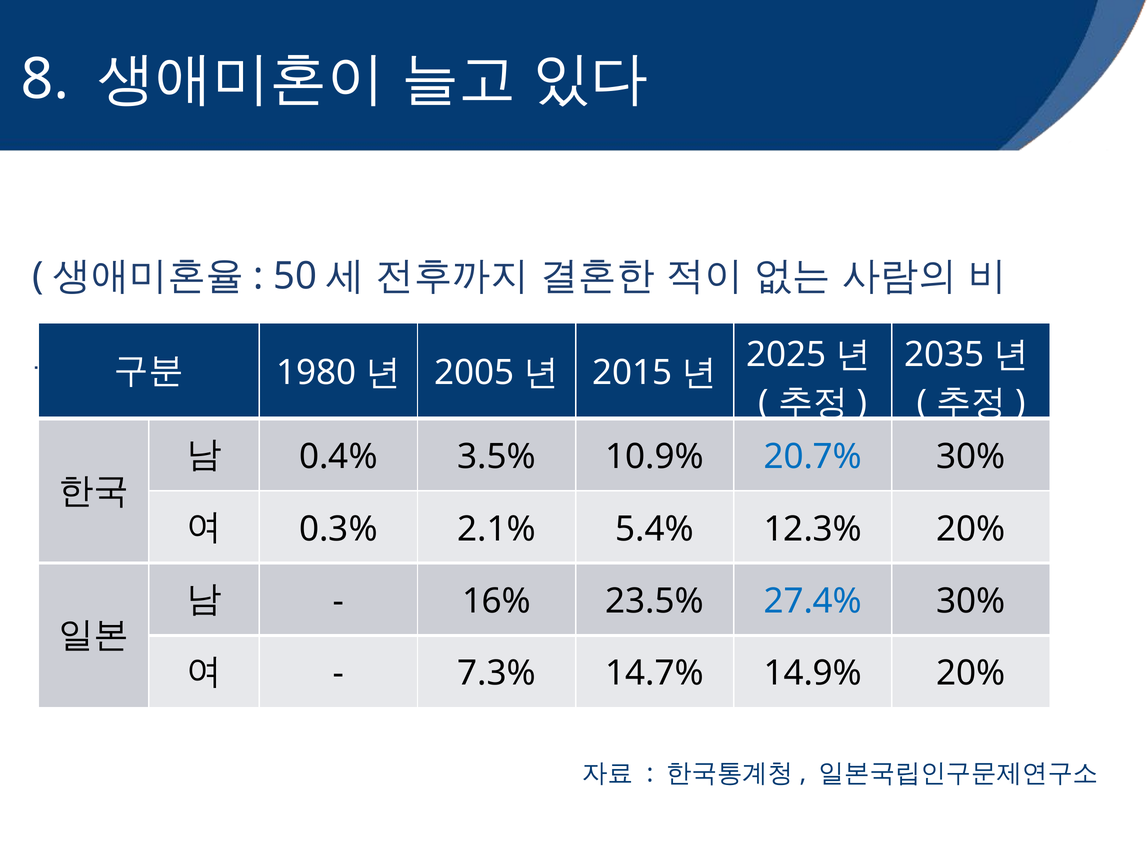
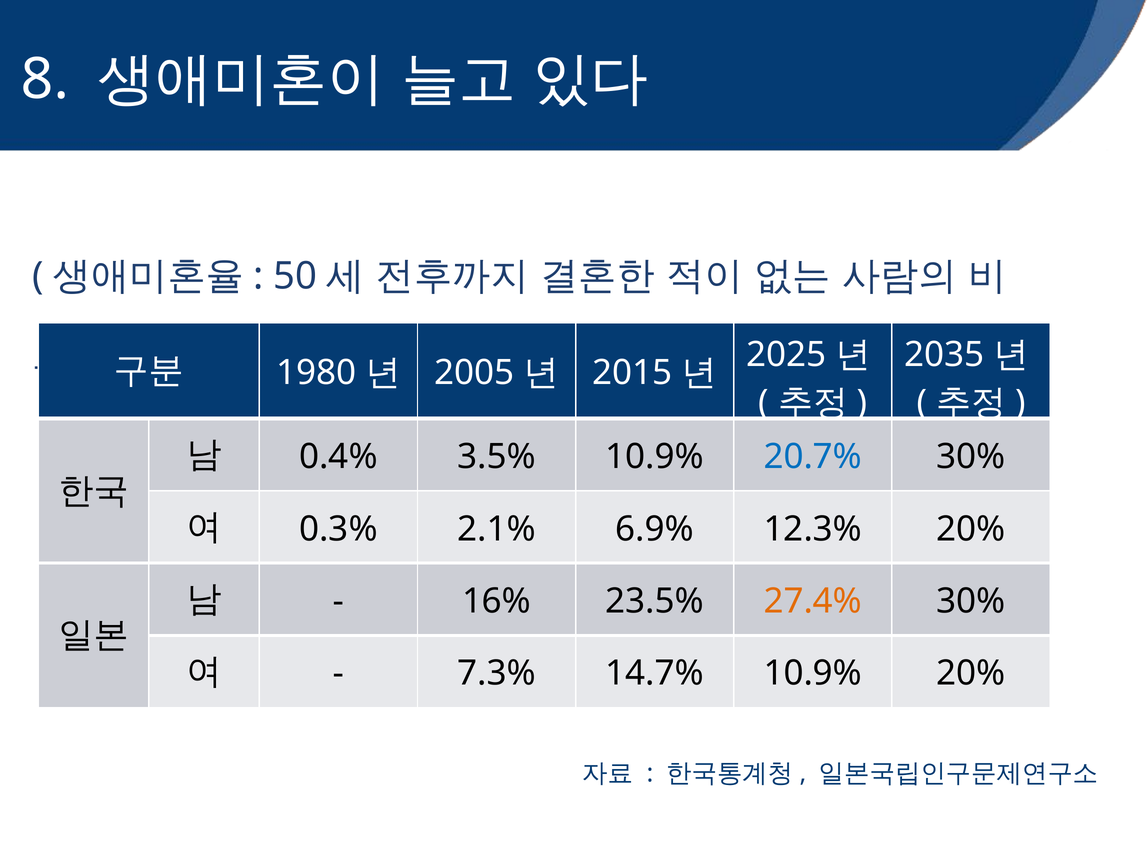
5.4%: 5.4% -> 6.9% (655, 529)
27.4% colour: blue -> orange (813, 601)
14.7% 14.9%: 14.9% -> 10.9% (813, 674)
